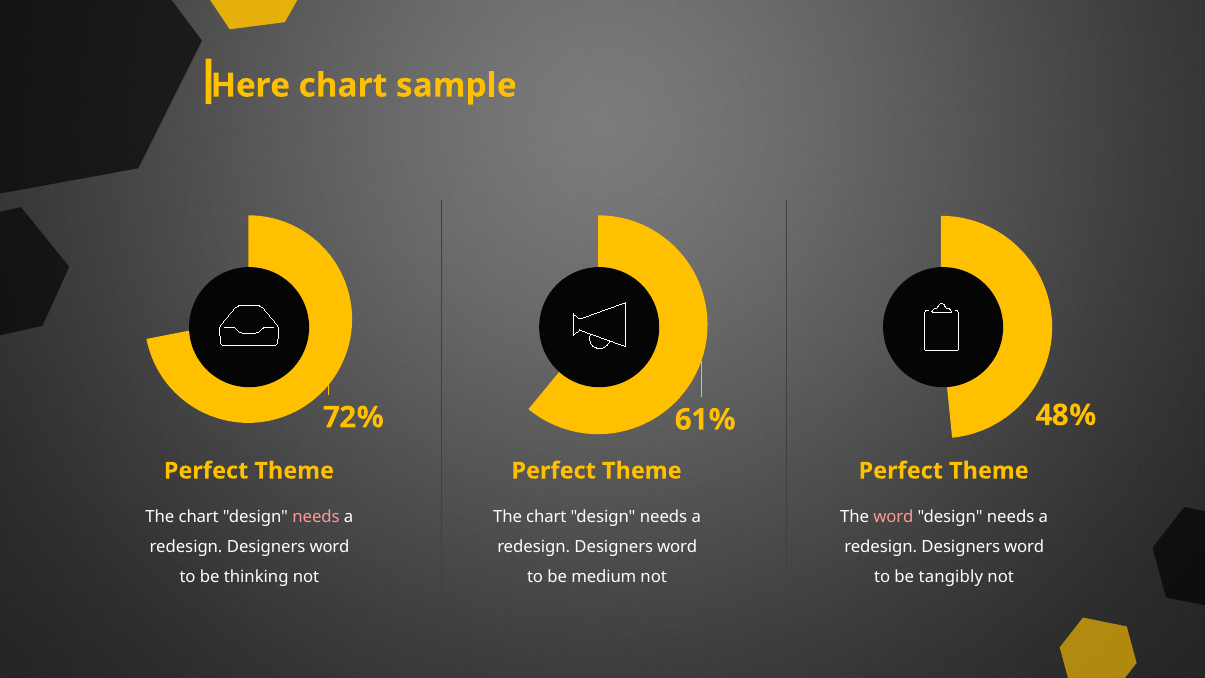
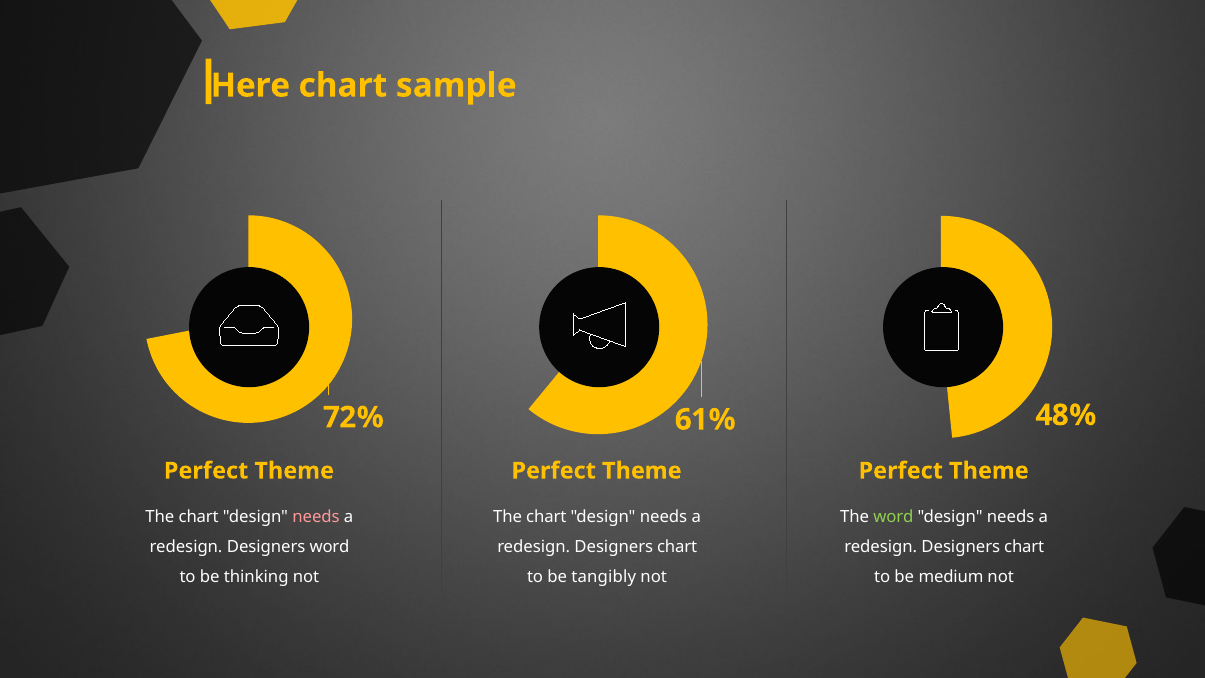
word colour: pink -> light green (893, 517)
word: word -> chart (677, 547)
word: word -> chart (1024, 547)
medium: medium -> tangibly (604, 577)
tangibly: tangibly -> medium (951, 577)
